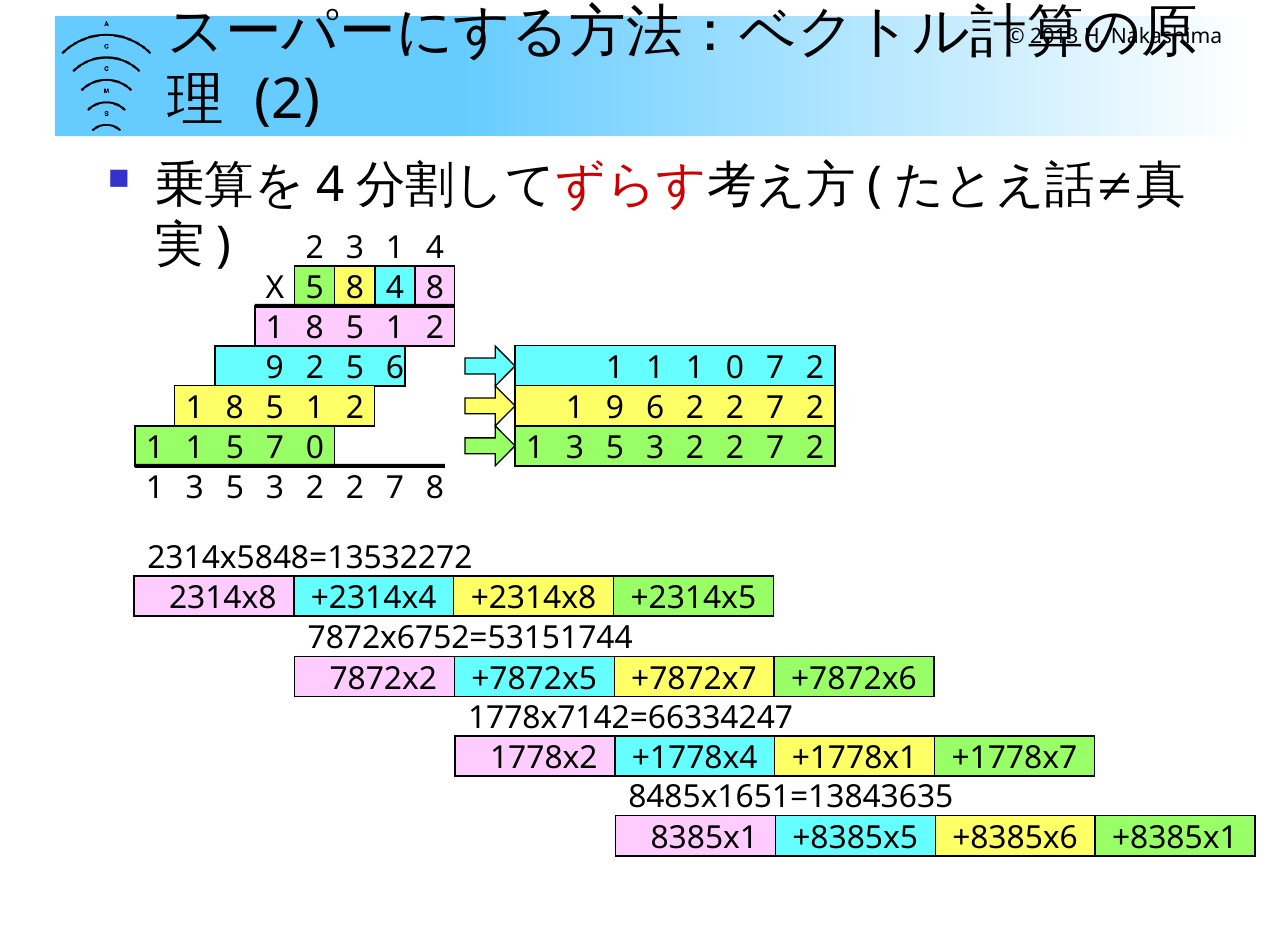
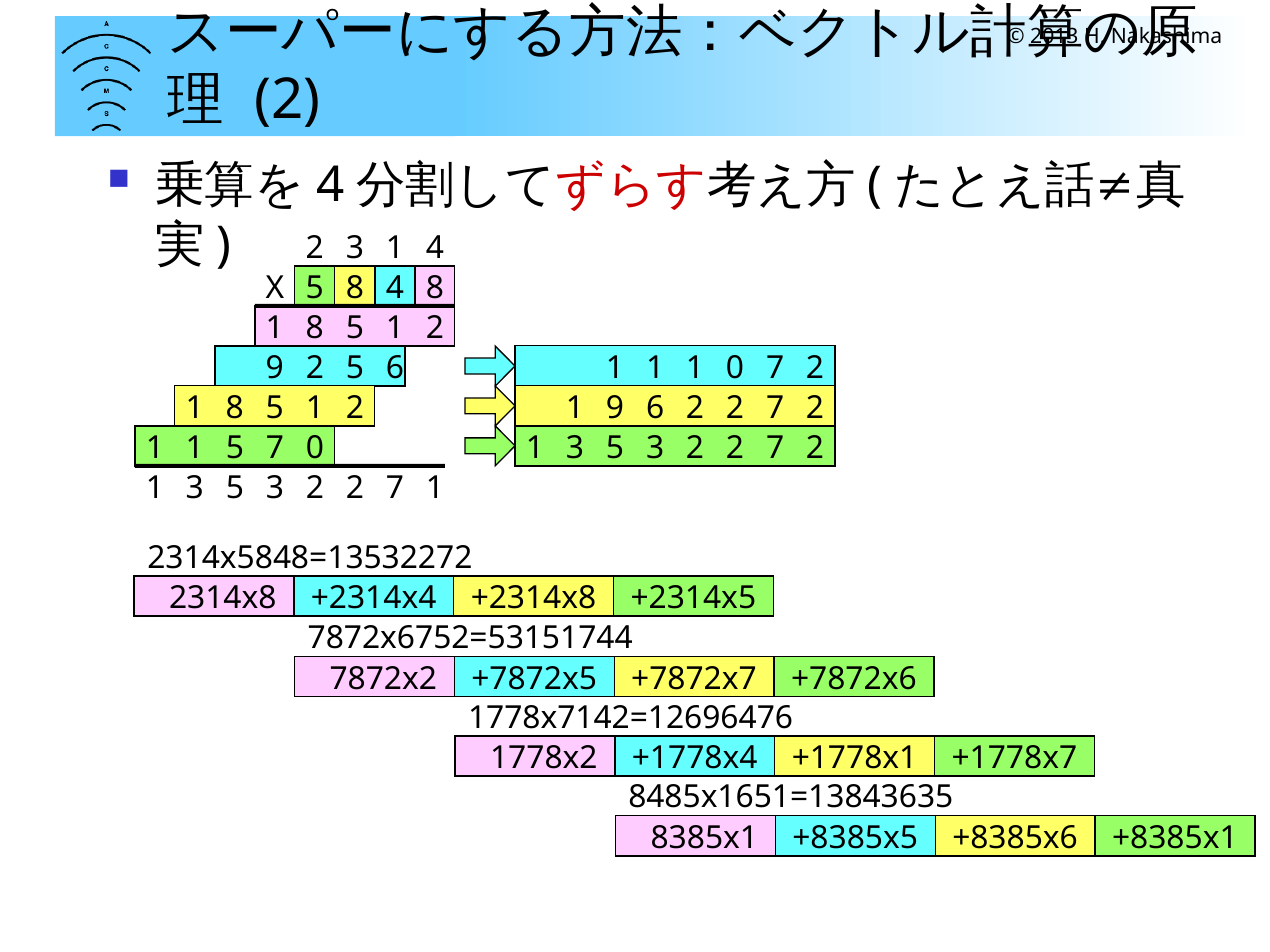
8: 8 -> 1 (435, 488)
1778x7142=66334247: 1778x7142=66334247 -> 1778x7142=12696476 (631, 718)
